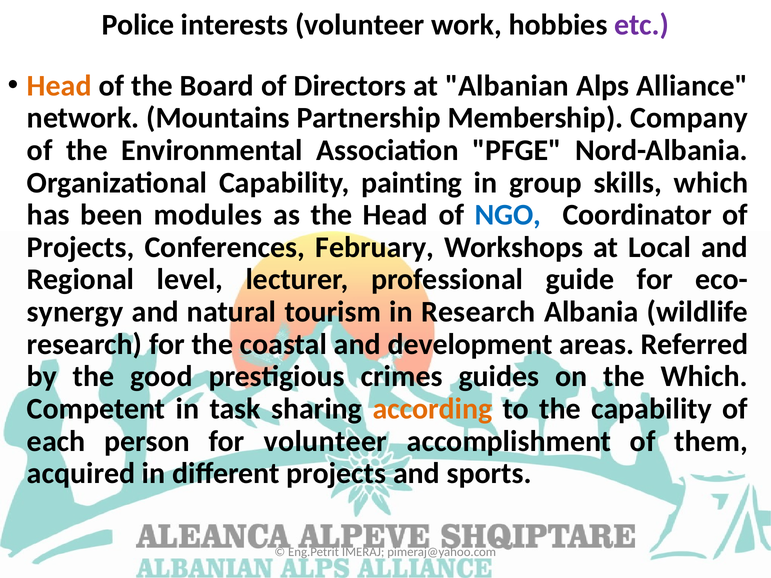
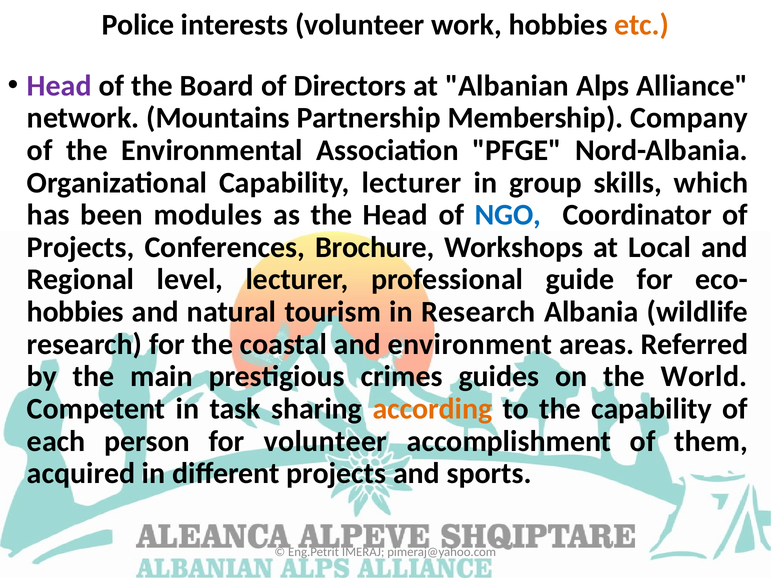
etc colour: purple -> orange (642, 25)
Head colour: orange -> purple (59, 86)
Capability painting: painting -> lecturer (411, 183)
February: February -> Brochure (375, 247)
synergy: synergy -> hobbies (75, 312)
development: development -> environment (470, 344)
good: good -> main (161, 377)
the Which: Which -> World (704, 377)
